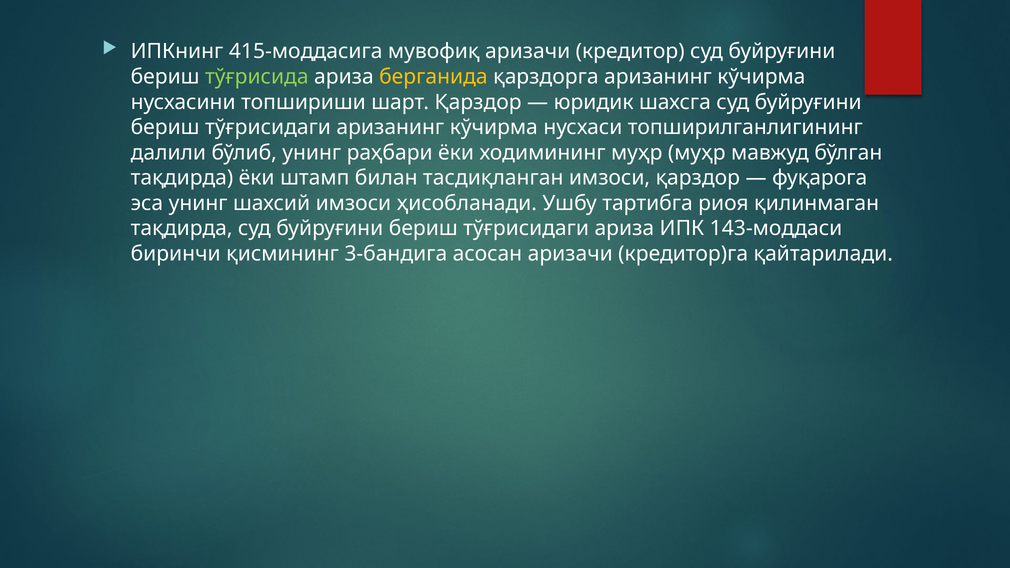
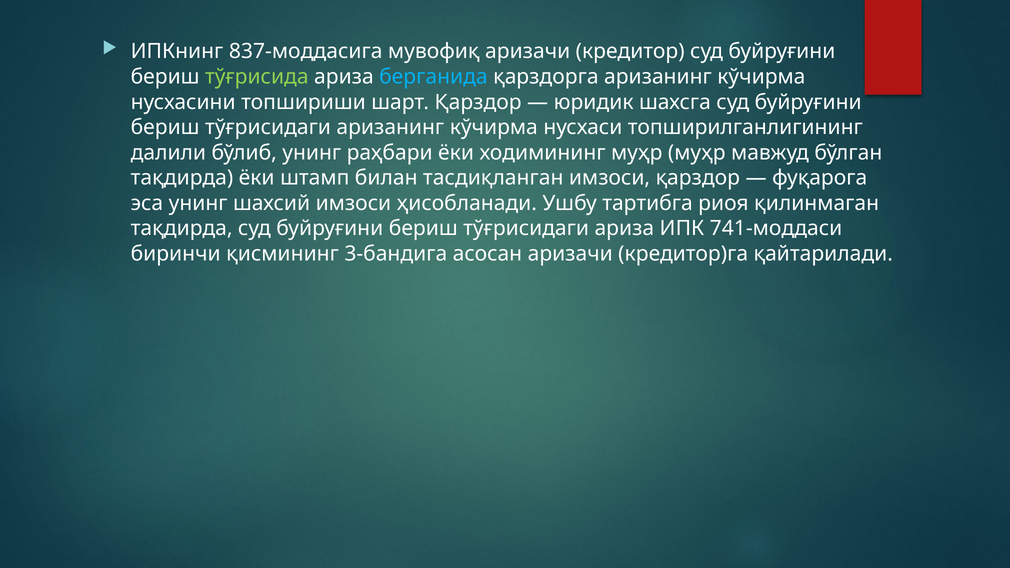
415-моддасига: 415-моддасига -> 837-моддасига (306, 52)
берганида colour: yellow -> light blue (433, 77)
143-моддаси: 143-моддаси -> 741-моддаси (776, 229)
